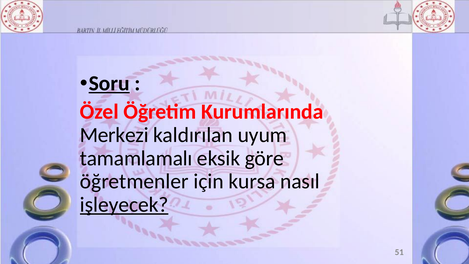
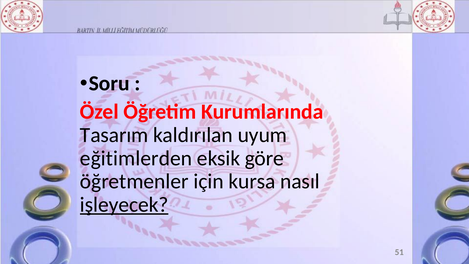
Soru underline: present -> none (109, 83)
Merkezi: Merkezi -> Tasarım (114, 135)
tamamlamalı: tamamlamalı -> eğitimlerden (136, 158)
